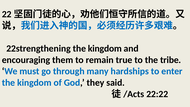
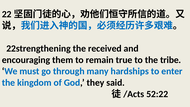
22strengthening the kingdom: kingdom -> received (105, 48)
22:22: 22:22 -> 52:22 (157, 94)
